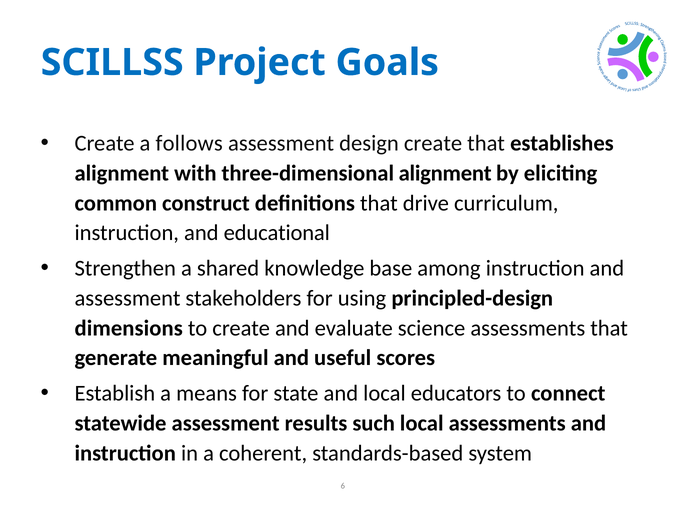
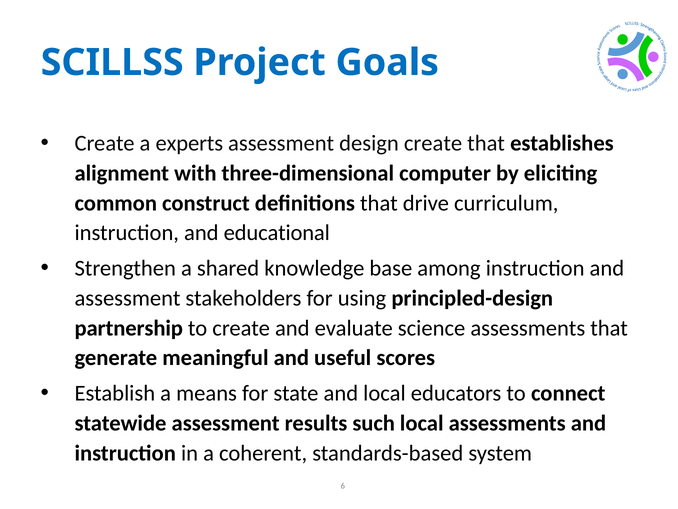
follows: follows -> experts (189, 143)
three-dimensional alignment: alignment -> computer (445, 173)
dimensions: dimensions -> partnership (129, 328)
